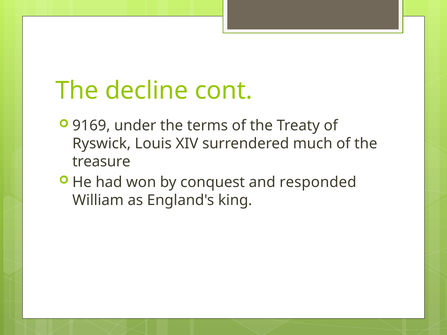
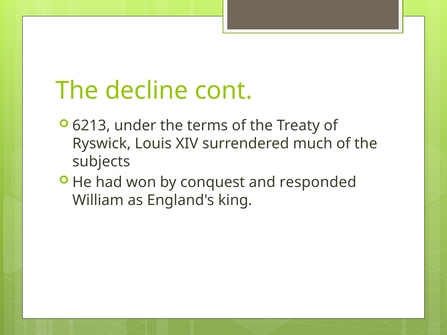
9169: 9169 -> 6213 (91, 126)
treasure: treasure -> subjects (101, 162)
